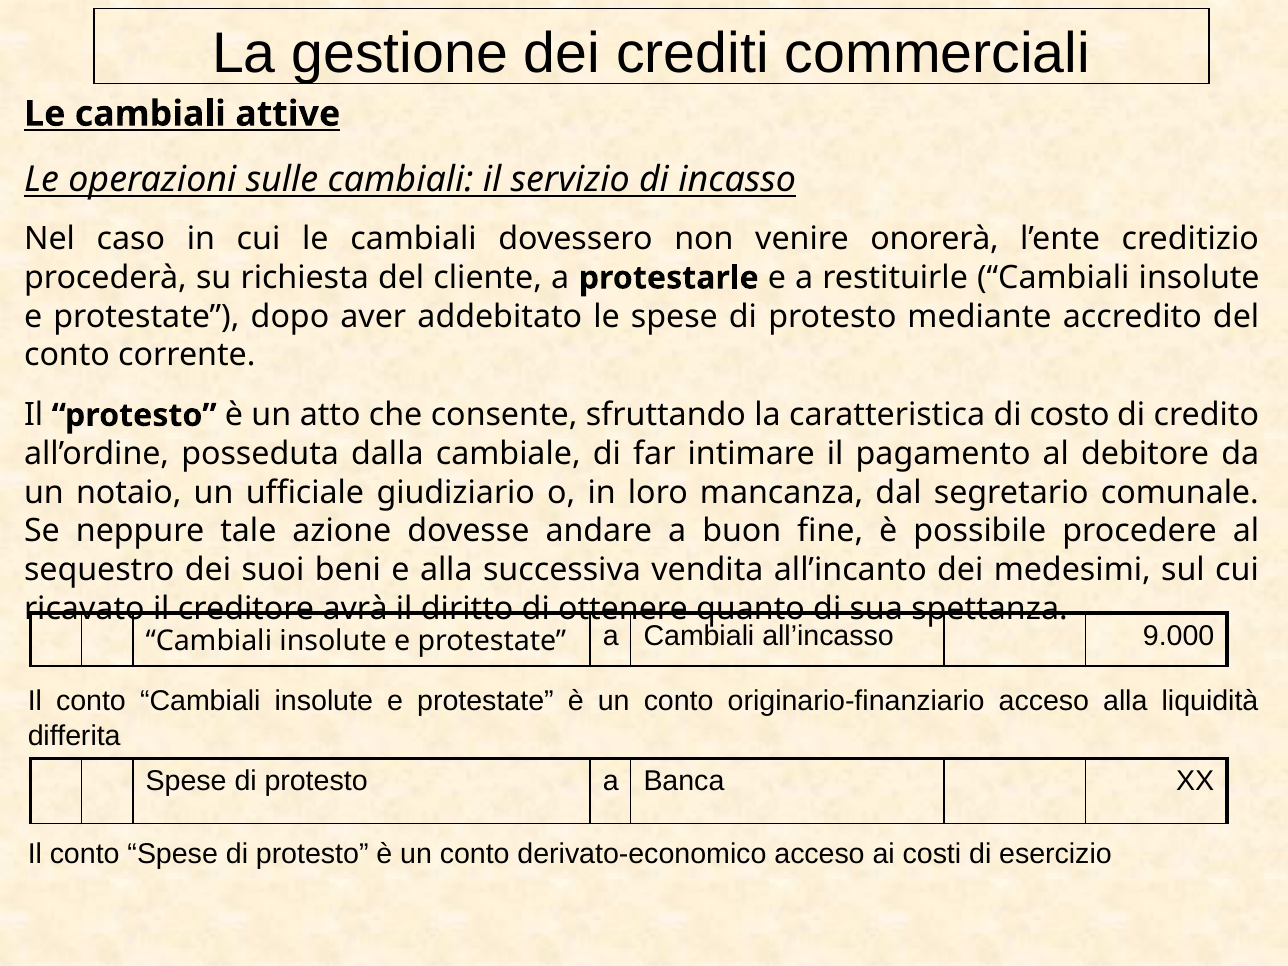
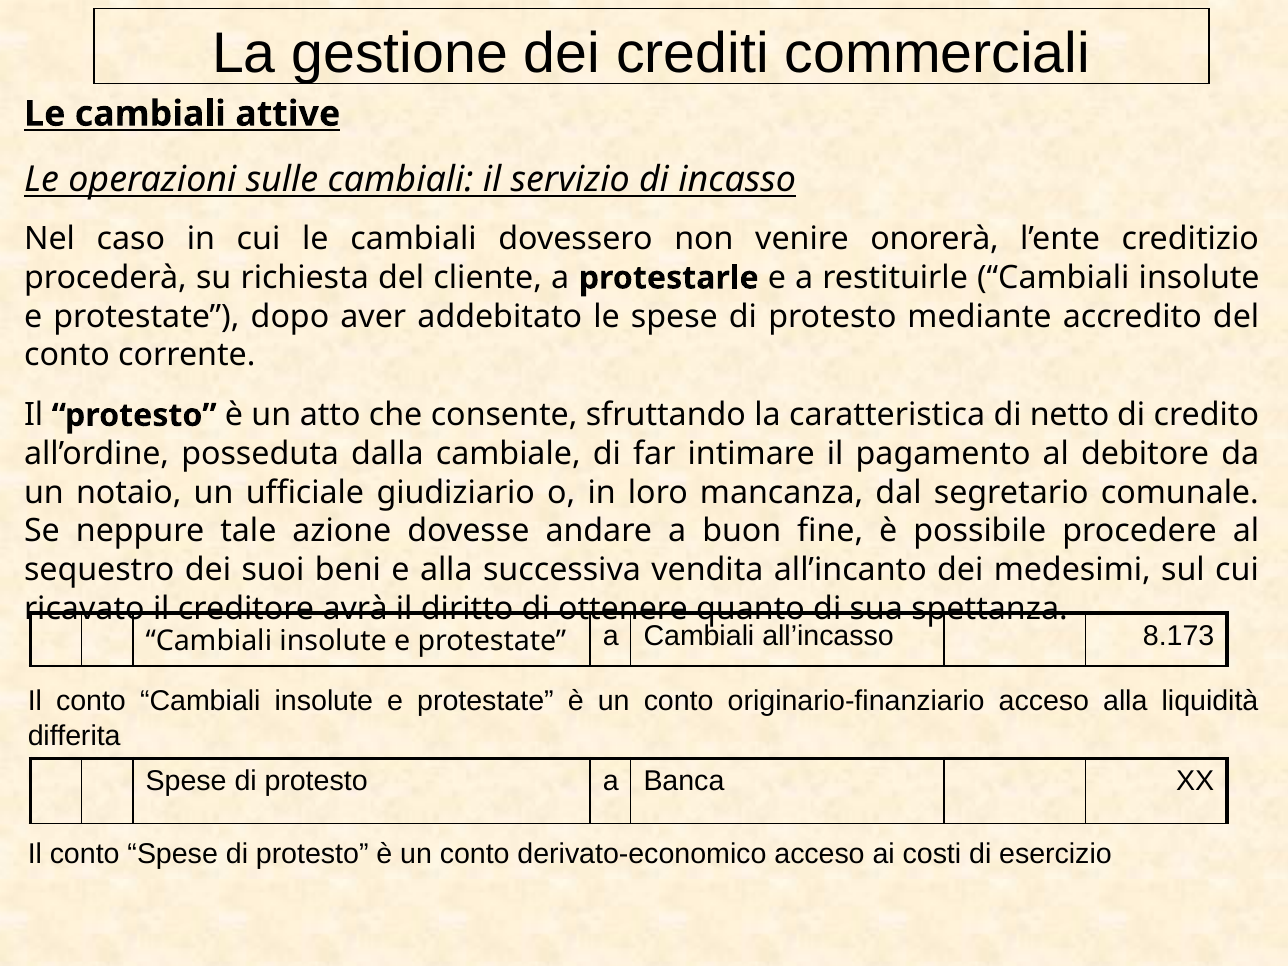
costo: costo -> netto (1070, 415)
9.000: 9.000 -> 8.173 (1179, 636)
